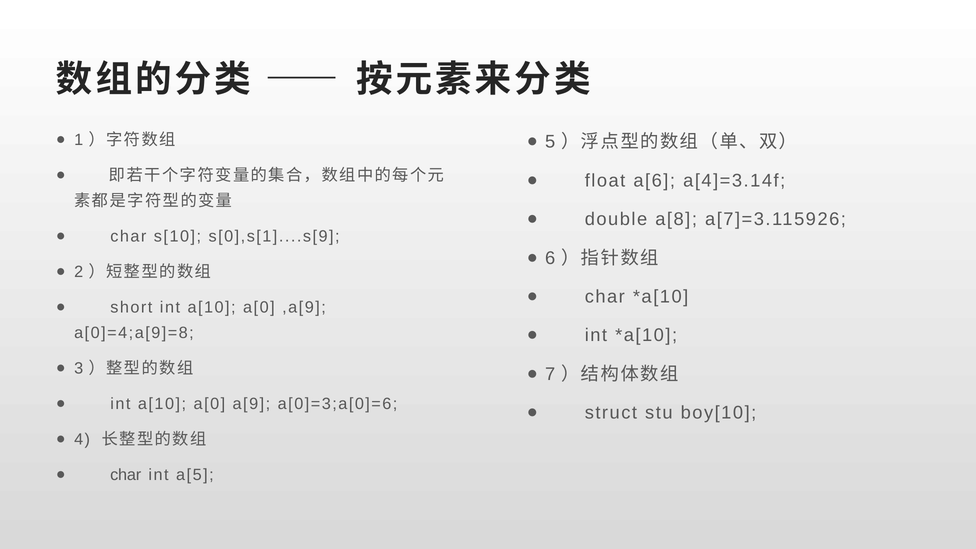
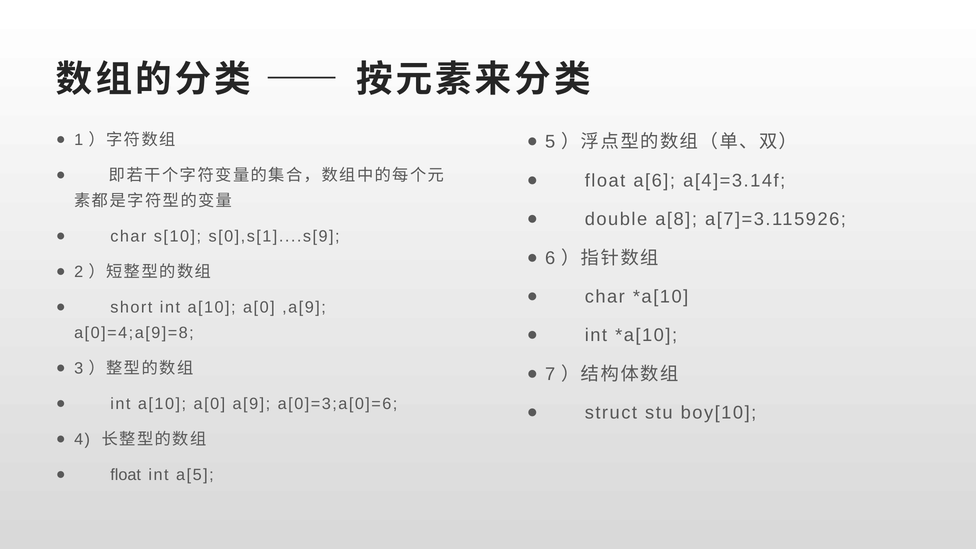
char: char -> float (126, 475)
